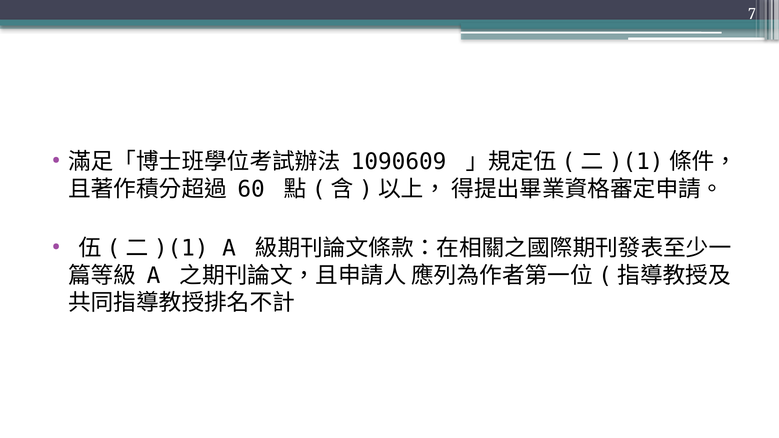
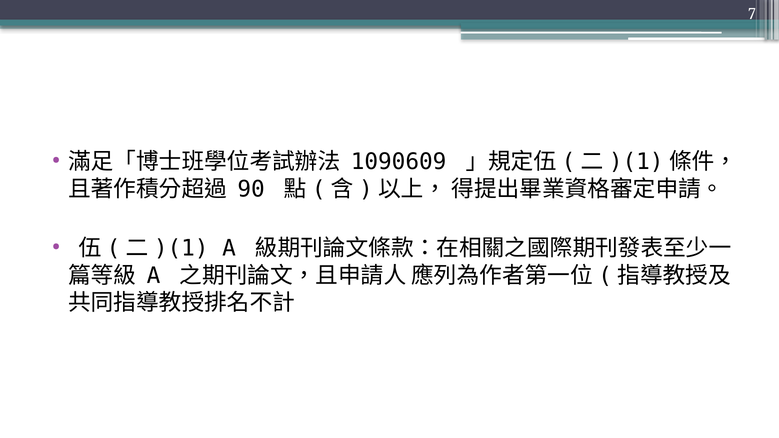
60: 60 -> 90 (251, 189)
